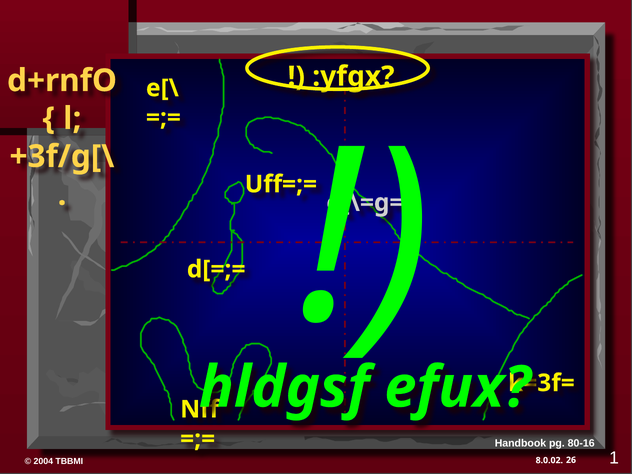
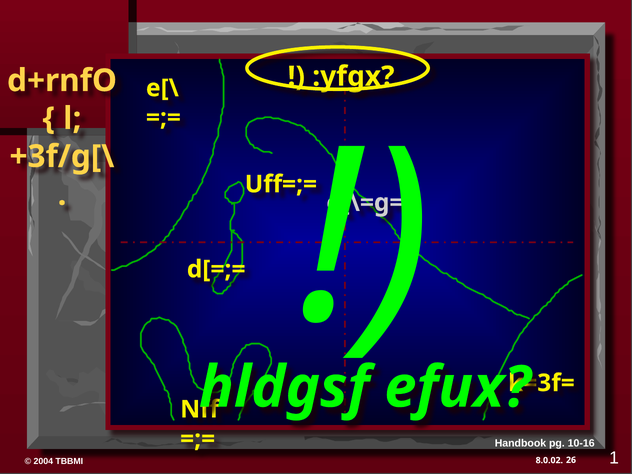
80-16: 80-16 -> 10-16 (581, 443)
